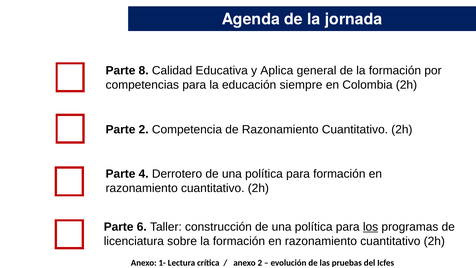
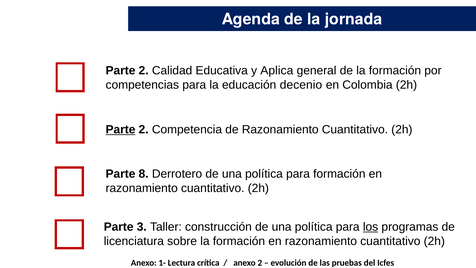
8: 8 -> 2 (144, 71)
siempre: siempre -> decenio (301, 85)
Parte underline: none -> present (121, 129)
4: 4 -> 8 (144, 174)
6: 6 -> 3 (142, 227)
